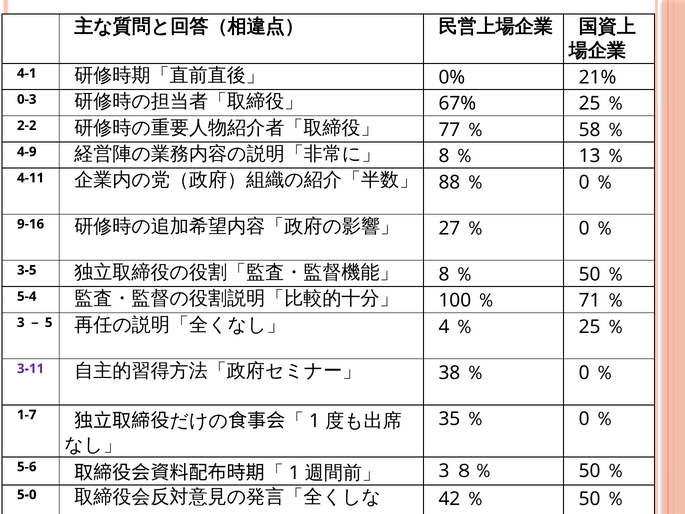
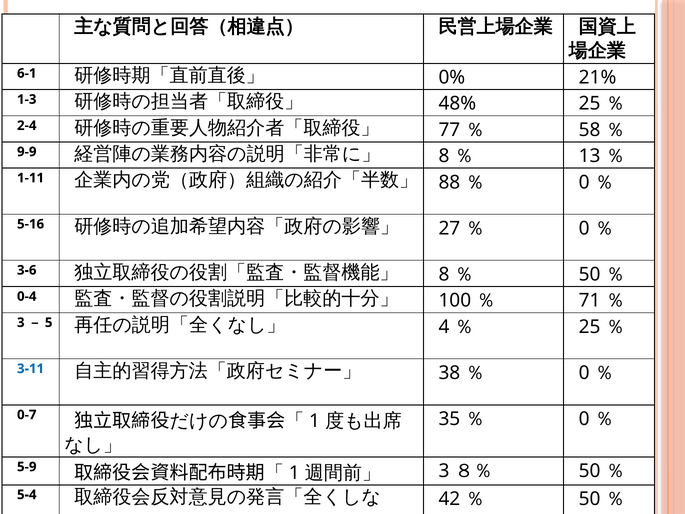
4-1: 4-1 -> 6-1 (27, 73)
0-3: 0-3 -> 1-3 (27, 99)
67%: 67% -> 48% (457, 104)
2-2: 2-2 -> 2-4 (27, 126)
4-9: 4-9 -> 9-9 (27, 152)
4-11: 4-11 -> 1-11 (31, 178)
9-16: 9-16 -> 5-16 (31, 224)
3-5: 3-5 -> 3-6 (27, 270)
5-4: 5-4 -> 0-4 (27, 296)
3-11 colour: purple -> blue (31, 369)
1-7: 1-7 -> 0-7 (27, 415)
5-6: 5-6 -> 5-9 (27, 467)
5-0: 5-0 -> 5-4 (27, 494)
